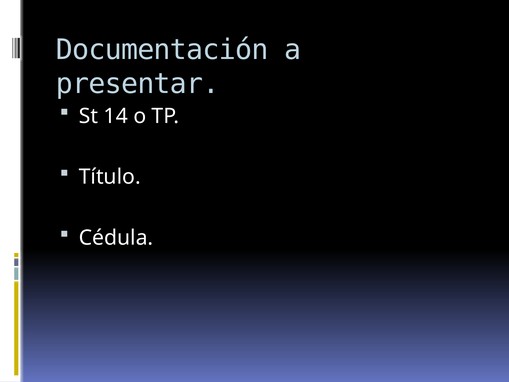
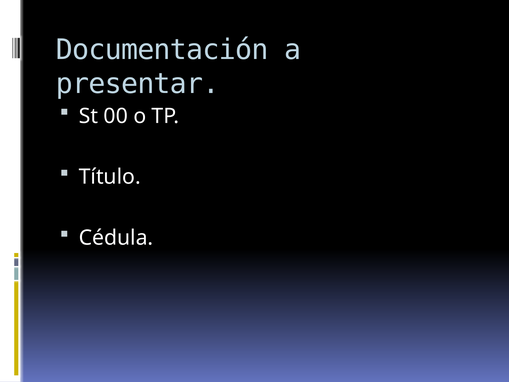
14: 14 -> 00 (116, 116)
